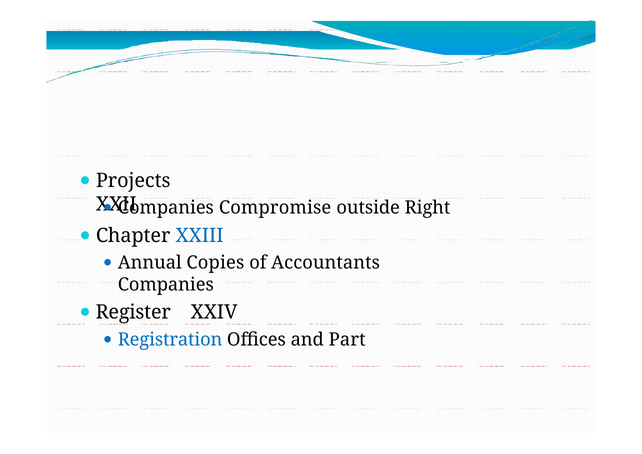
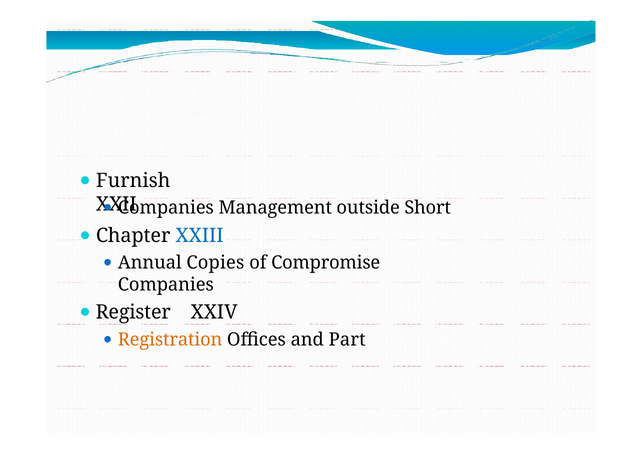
Projects: Projects -> Furnish (133, 180)
Compromise: Compromise -> Management (275, 208)
Right: Right -> Short (428, 208)
Accountants: Accountants -> Compromise (326, 263)
Registration colour: blue -> orange (170, 339)
